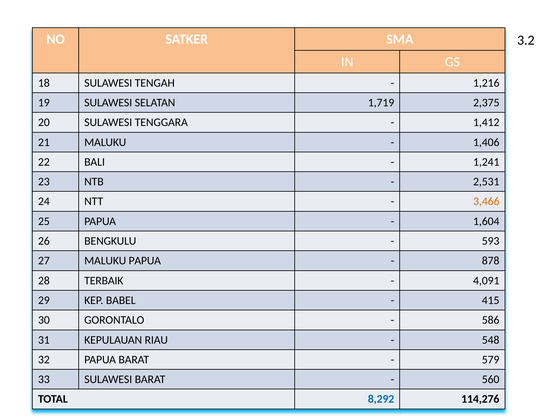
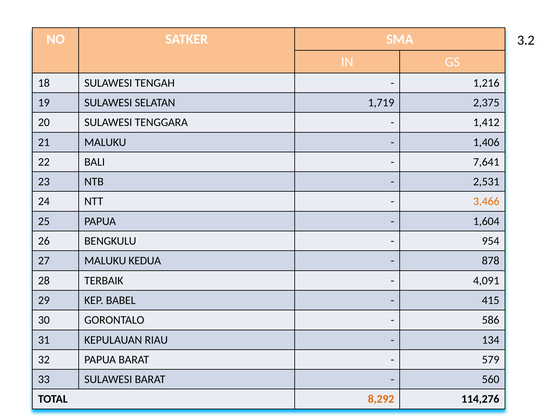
1,241: 1,241 -> 7,641 (486, 162)
593: 593 -> 954 (491, 241)
MALUKU PAPUA: PAPUA -> KEDUA (145, 261)
548: 548 -> 134 (491, 340)
8,292 colour: blue -> orange (381, 399)
